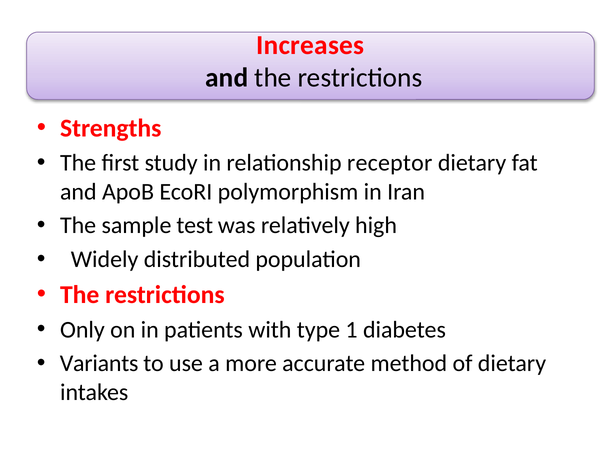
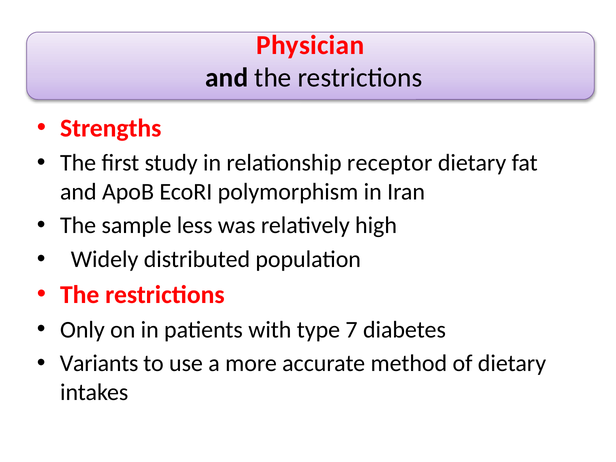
Increases: Increases -> Physician (310, 45)
test: test -> less (195, 226)
1: 1 -> 7 (352, 330)
